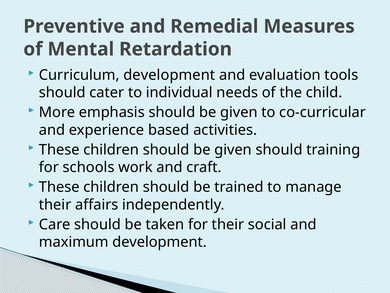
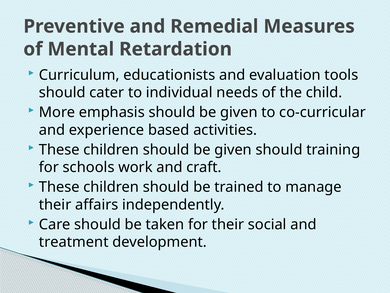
Curriculum development: development -> educationists (169, 75)
maximum: maximum -> treatment (74, 242)
